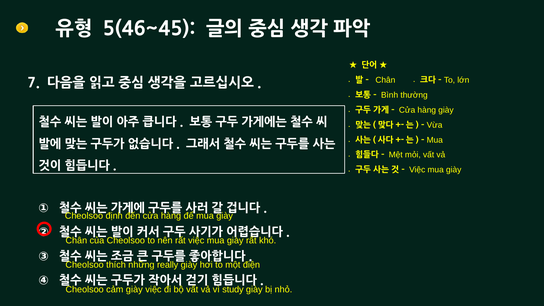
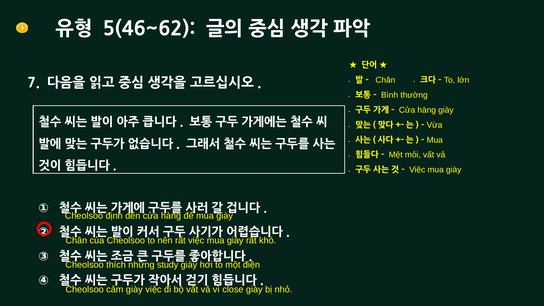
5(46~45: 5(46~45 -> 5(46~62 (149, 29)
really: really -> study (168, 265)
study: study -> close (233, 290)
